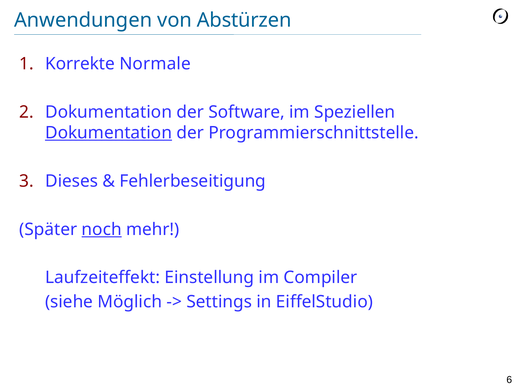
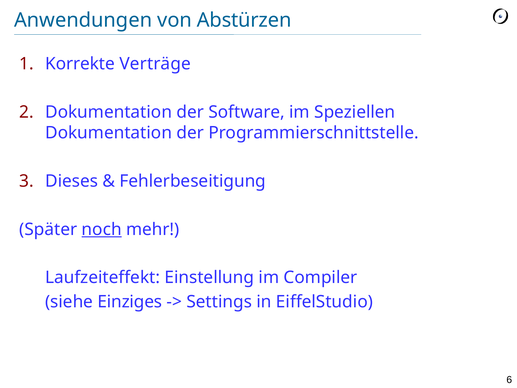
Normale: Normale -> Verträge (155, 64)
Dokumentation underline: present -> none (109, 133)
Möglich: Möglich -> Einziges (130, 302)
